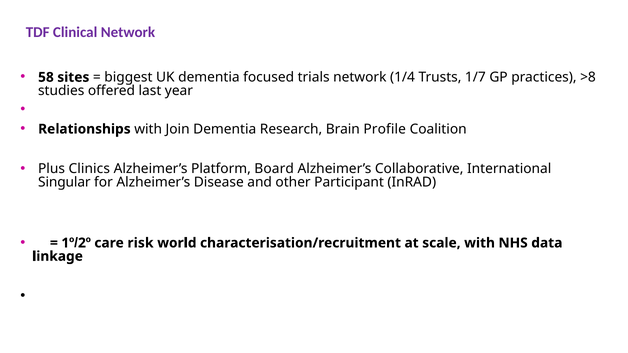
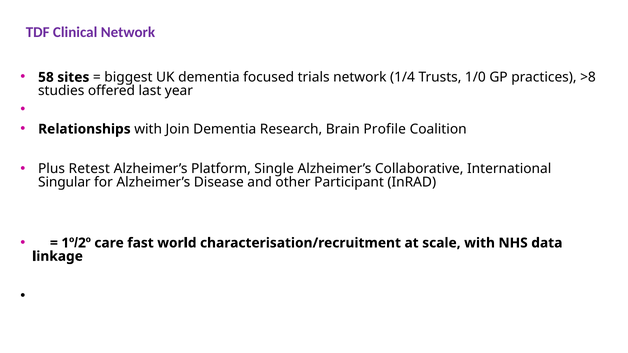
1/7: 1/7 -> 1/0 (475, 77)
Clinics: Clinics -> Retest (89, 169)
Board: Board -> Single (274, 169)
risk: risk -> fast (141, 243)
